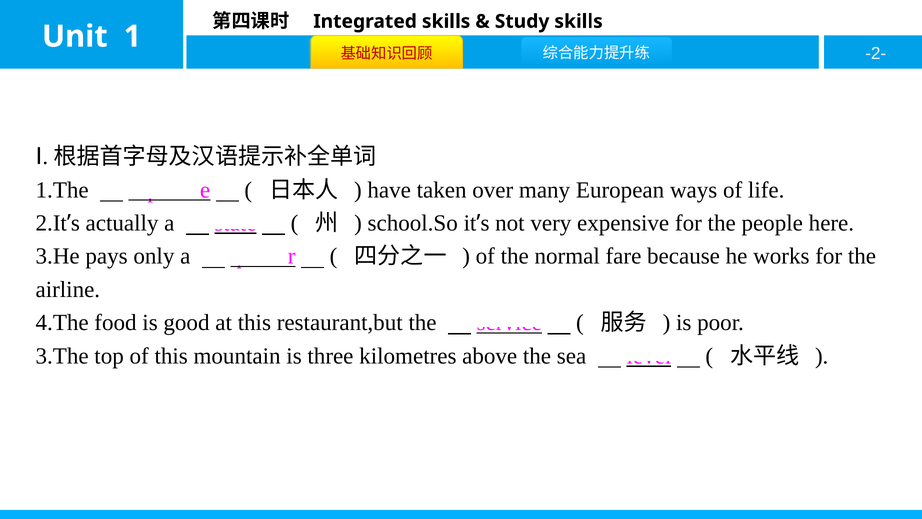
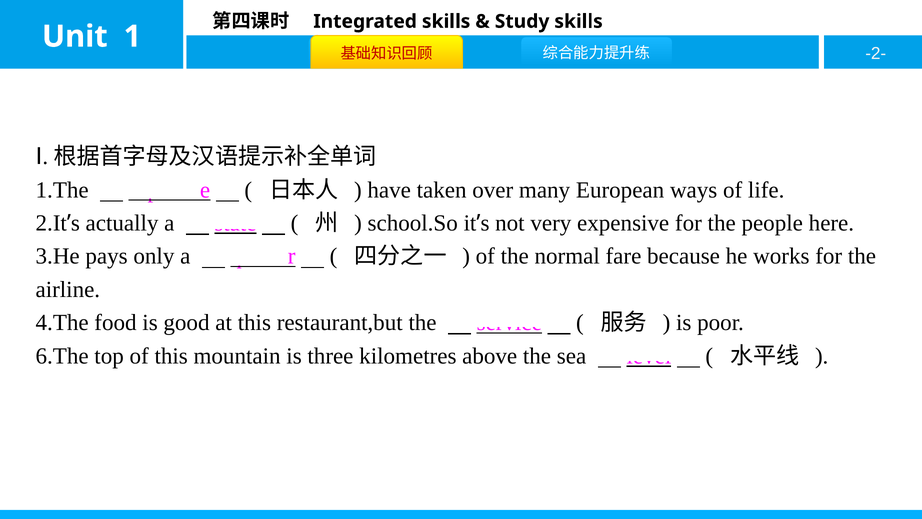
3.The: 3.The -> 6.The (62, 356)
